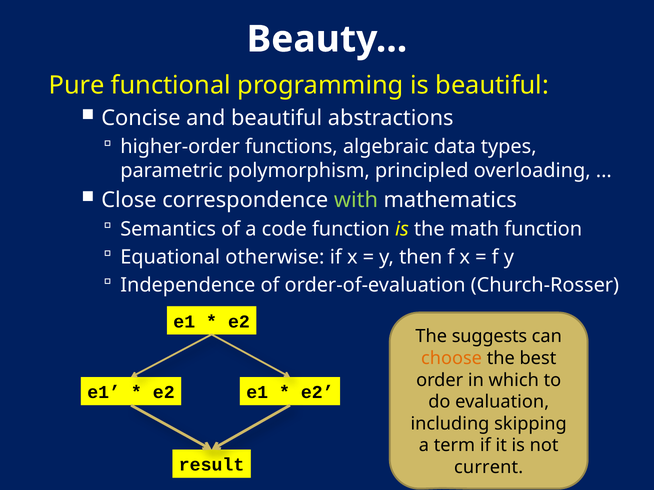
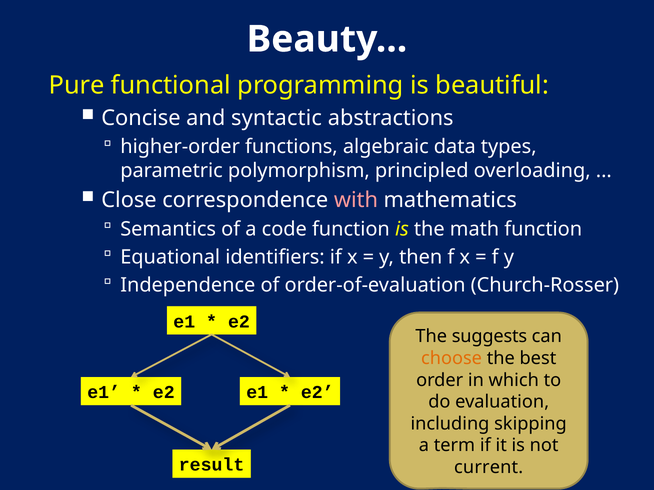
and beautiful: beautiful -> syntactic (276, 118)
with colour: light green -> pink (356, 200)
otherwise: otherwise -> identifiers (275, 257)
